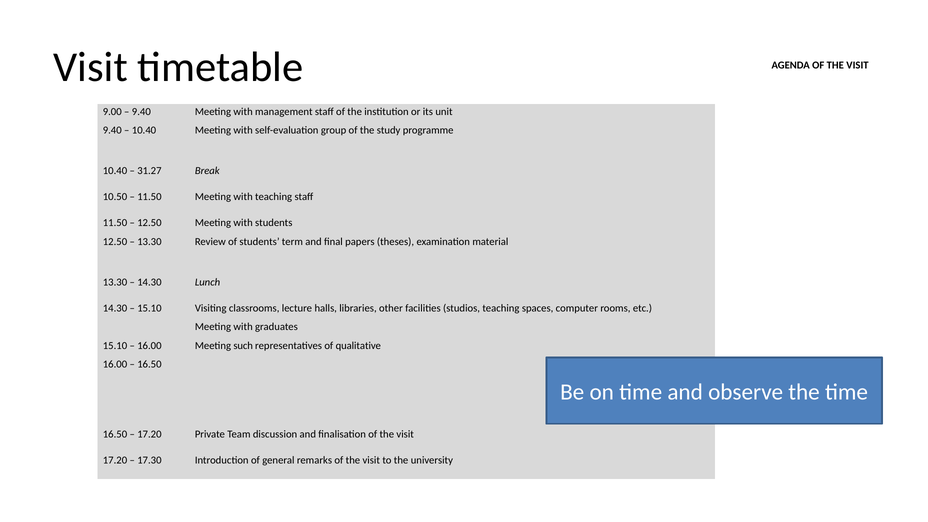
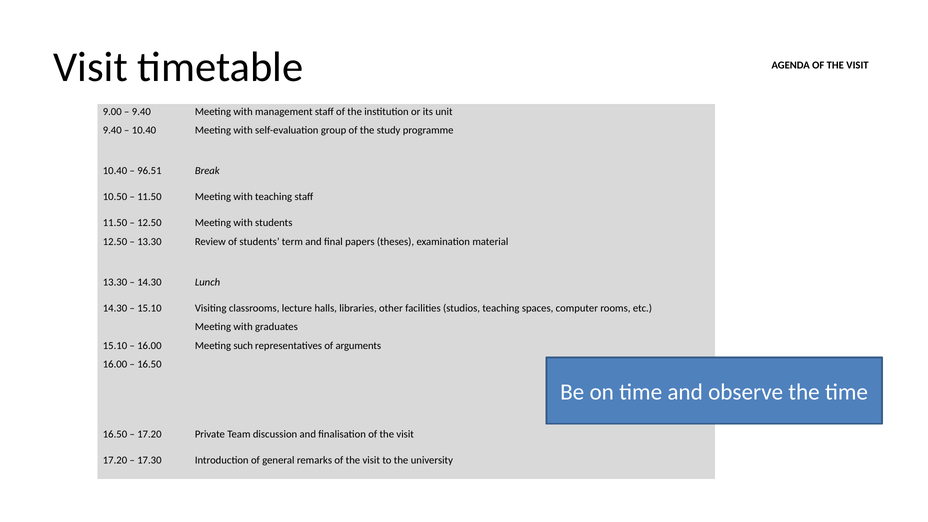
31.27: 31.27 -> 96.51 (149, 171)
qualitative: qualitative -> arguments (358, 346)
